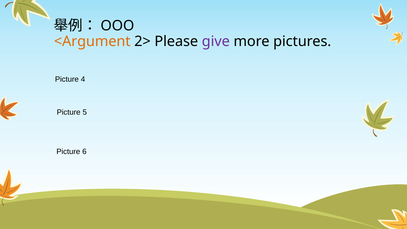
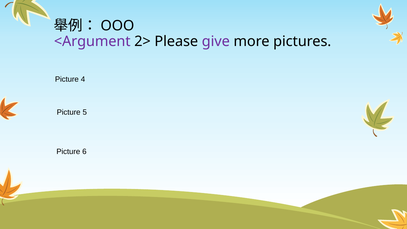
<Argument colour: orange -> purple (92, 41)
